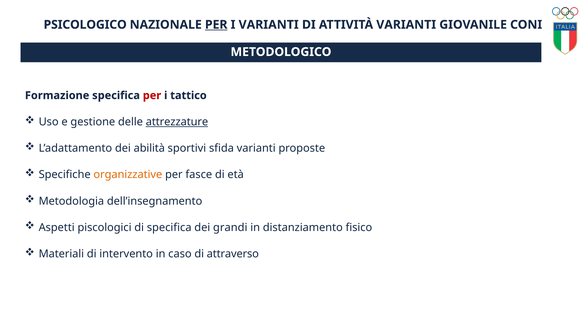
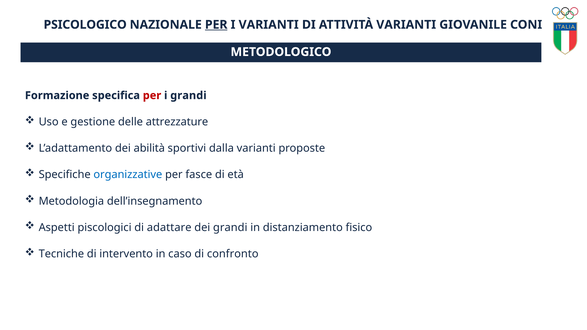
i tattico: tattico -> grandi (188, 96)
attrezzature underline: present -> none (177, 122)
sfida: sfida -> dalla (221, 148)
organizzative colour: orange -> blue (128, 175)
di specifica: specifica -> adattare (169, 228)
Materiali: Materiali -> Tecniche (61, 254)
attraverso: attraverso -> confronto (233, 254)
